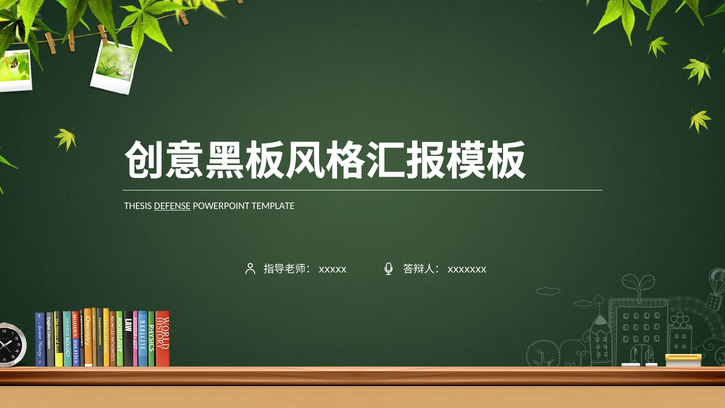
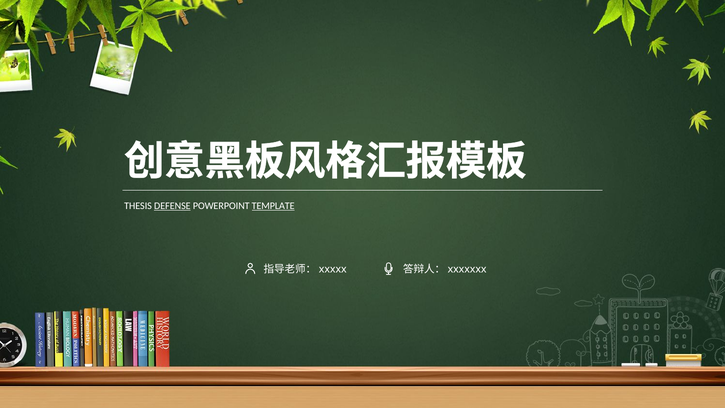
TEMPLATE underline: none -> present (273, 206)
